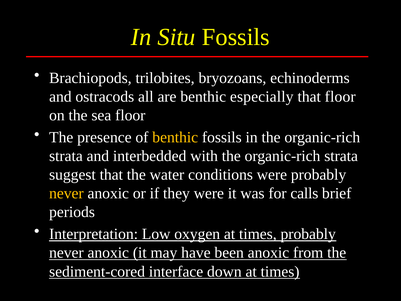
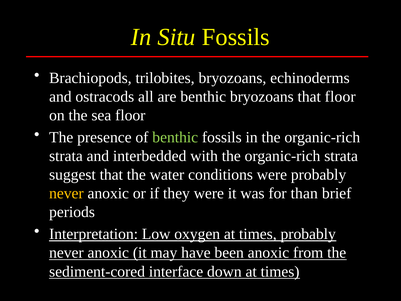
benthic especially: especially -> bryozoans (262, 97)
benthic colour: yellow -> light green (175, 137)
calls: calls -> than (304, 193)
